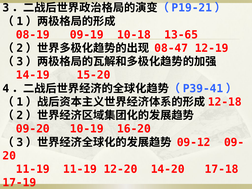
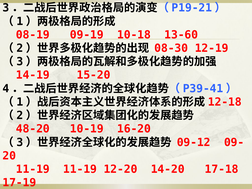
13-65: 13-65 -> 13-60 (181, 35)
08-47: 08-47 -> 08-30 (171, 48)
09-20: 09-20 -> 48-20 (33, 129)
